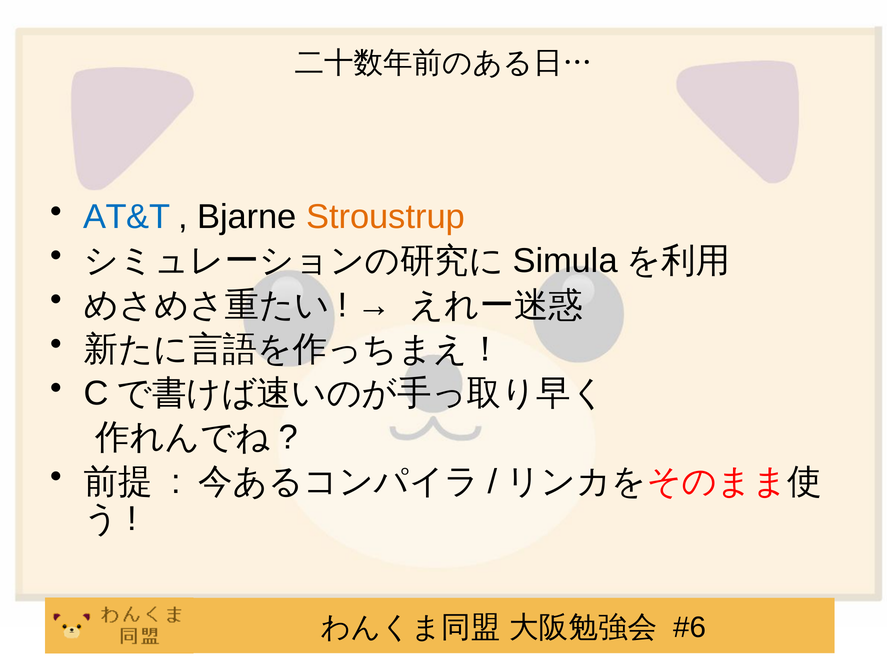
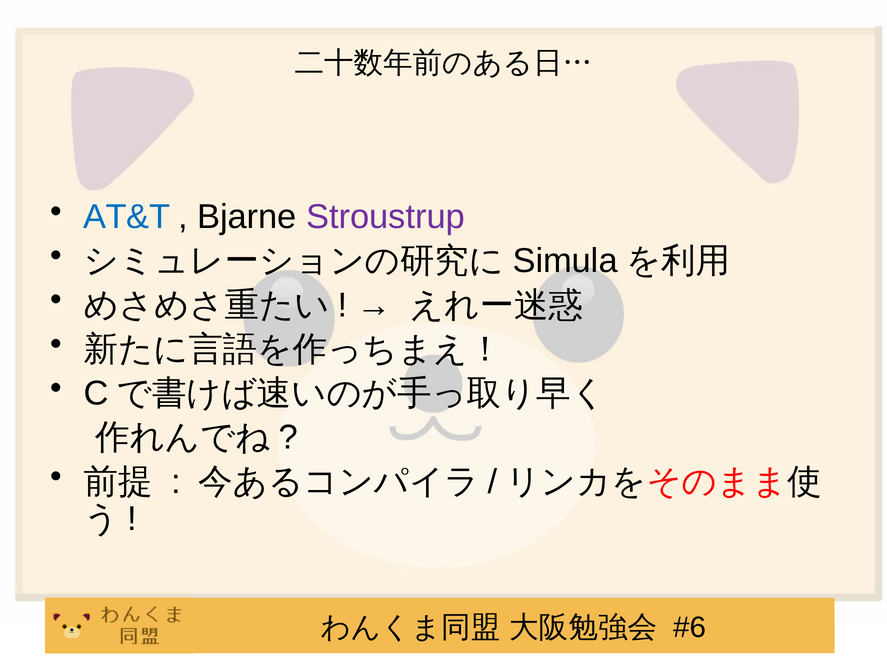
Stroustrup colour: orange -> purple (385, 217)
